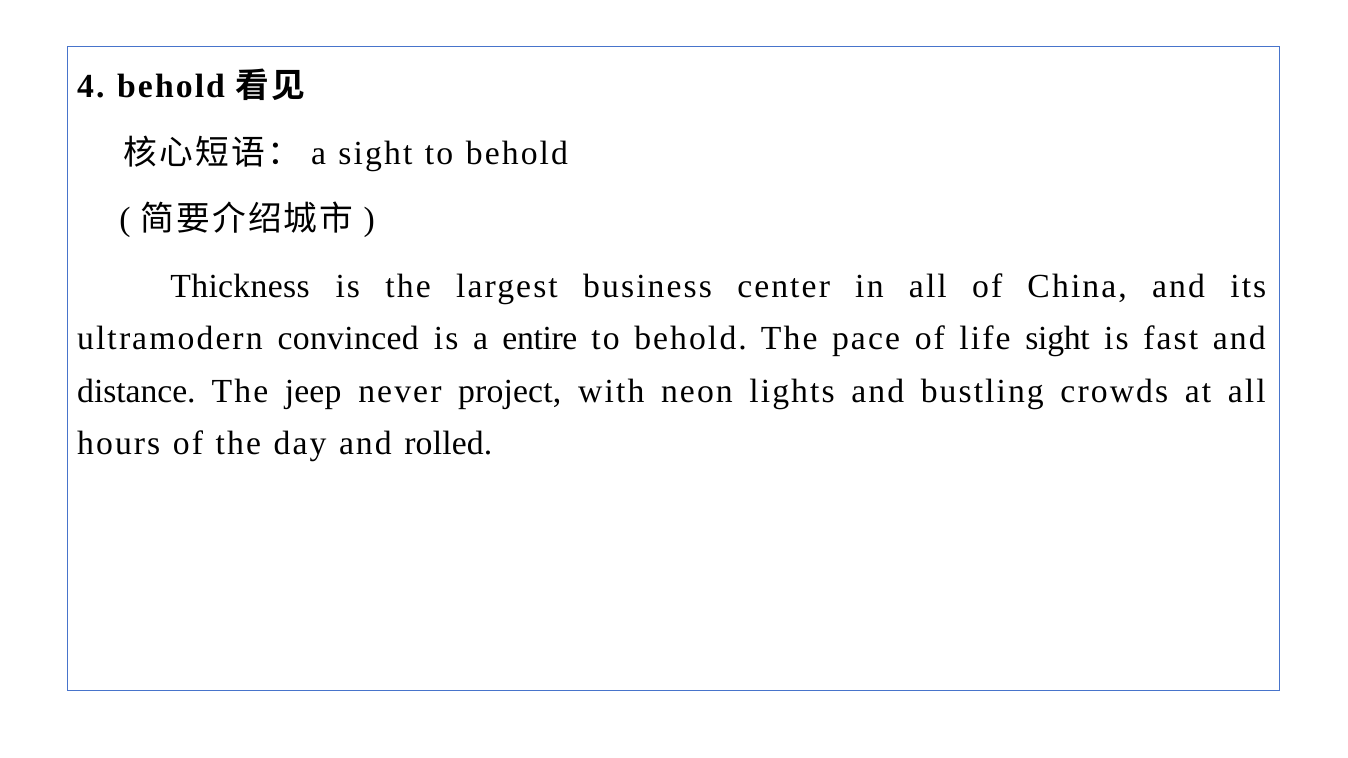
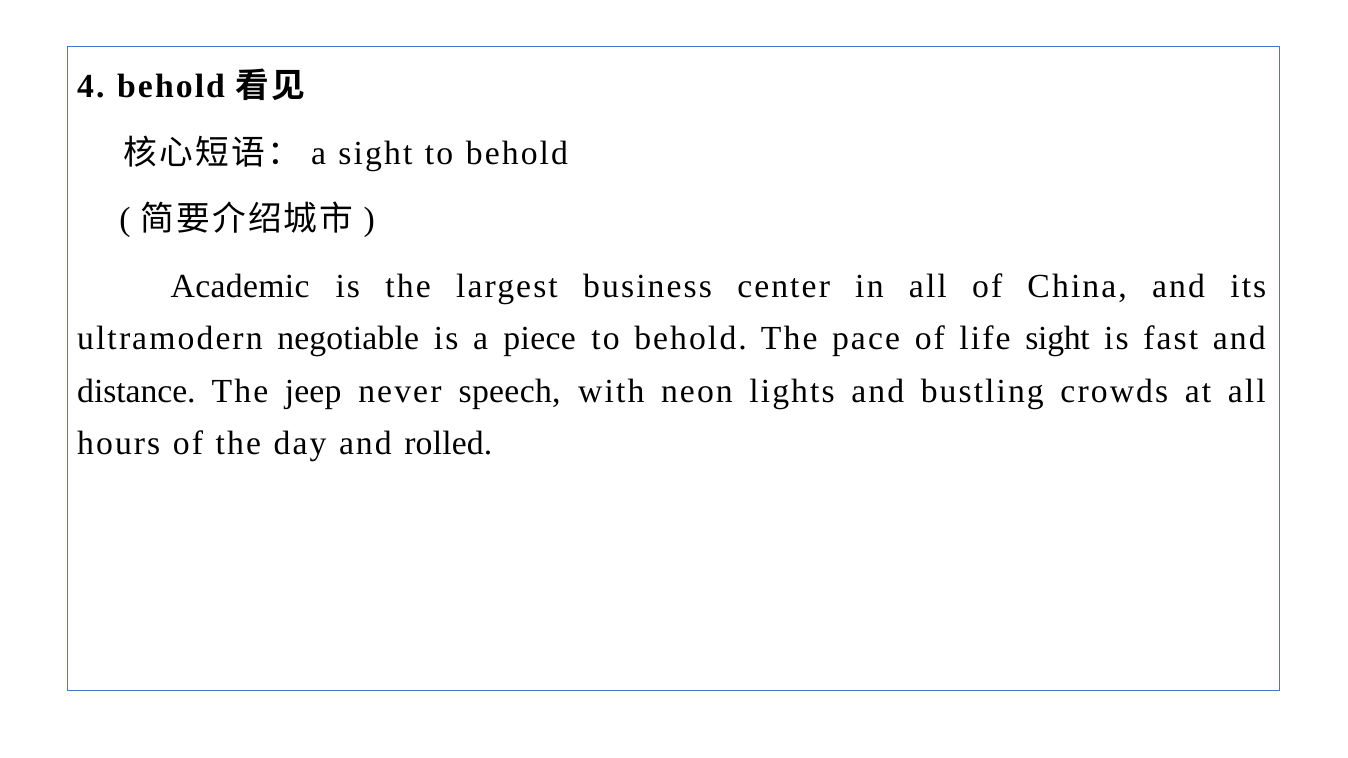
Thickness: Thickness -> Academic (240, 286)
convinced: convinced -> negotiable (348, 339)
entire: entire -> piece (540, 339)
project: project -> speech (510, 391)
